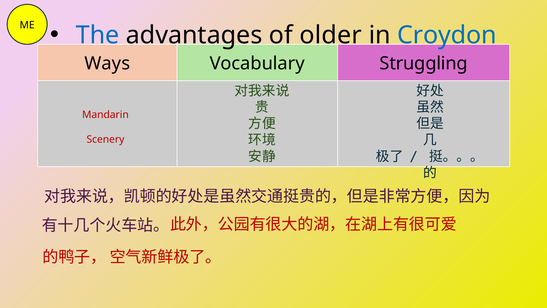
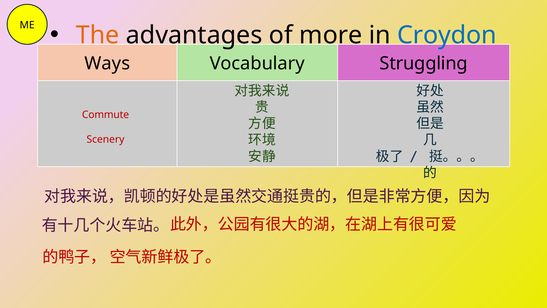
The colour: blue -> orange (98, 35)
older: older -> more (331, 35)
Mandarin: Mandarin -> Commute (106, 115)
